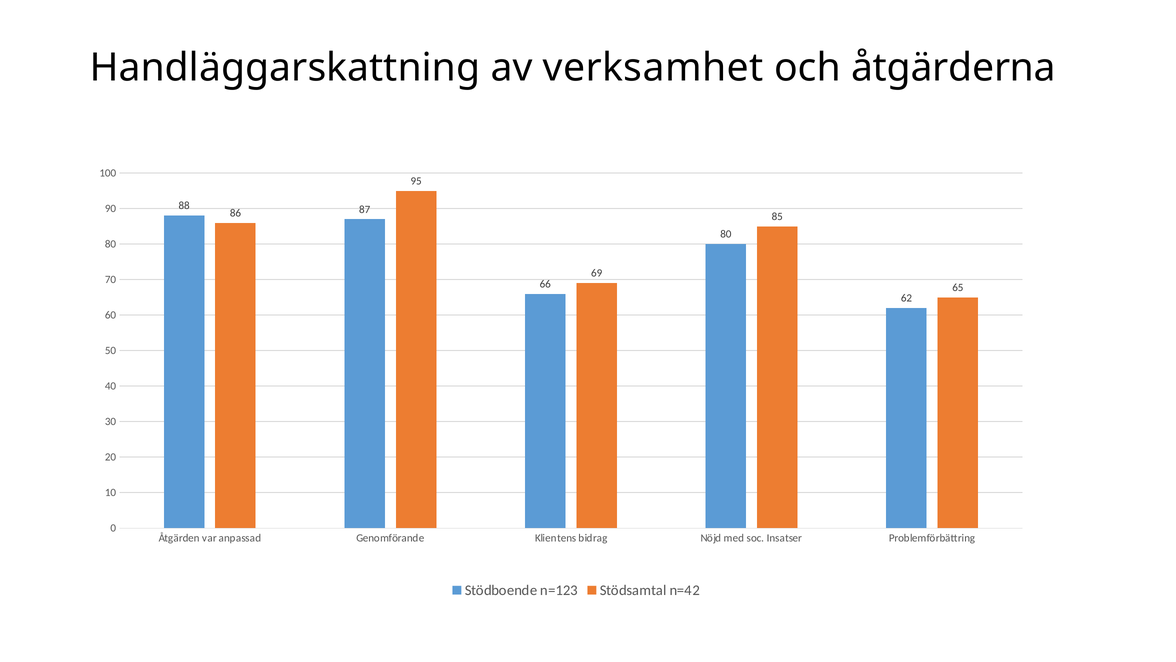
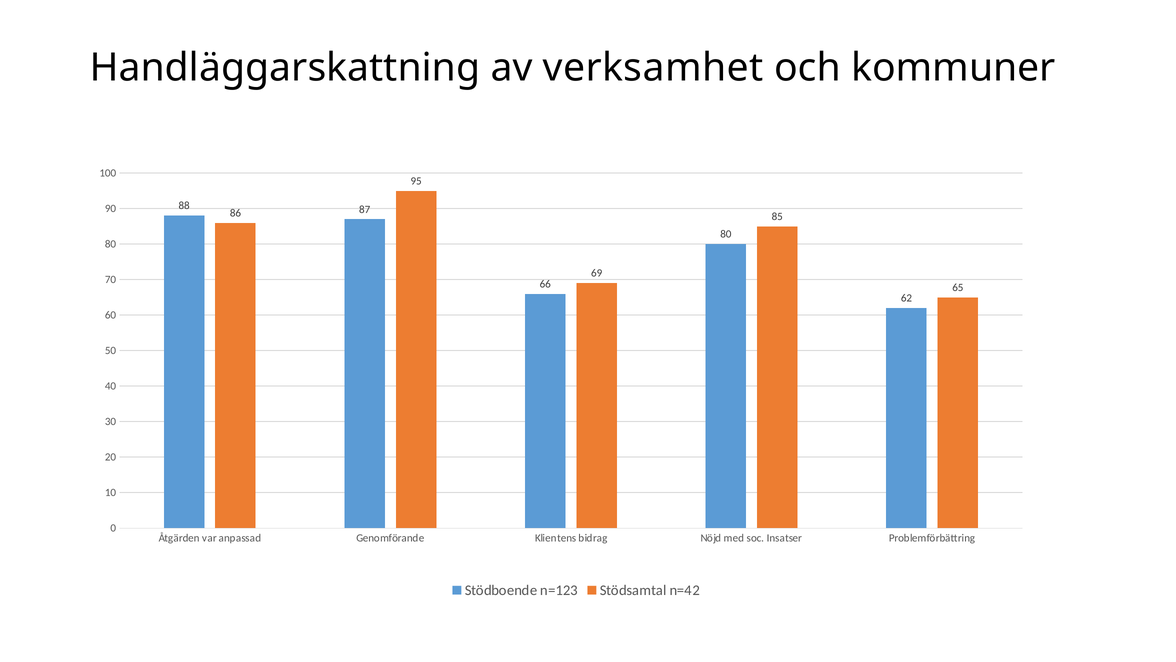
åtgärderna: åtgärderna -> kommuner (953, 68)
